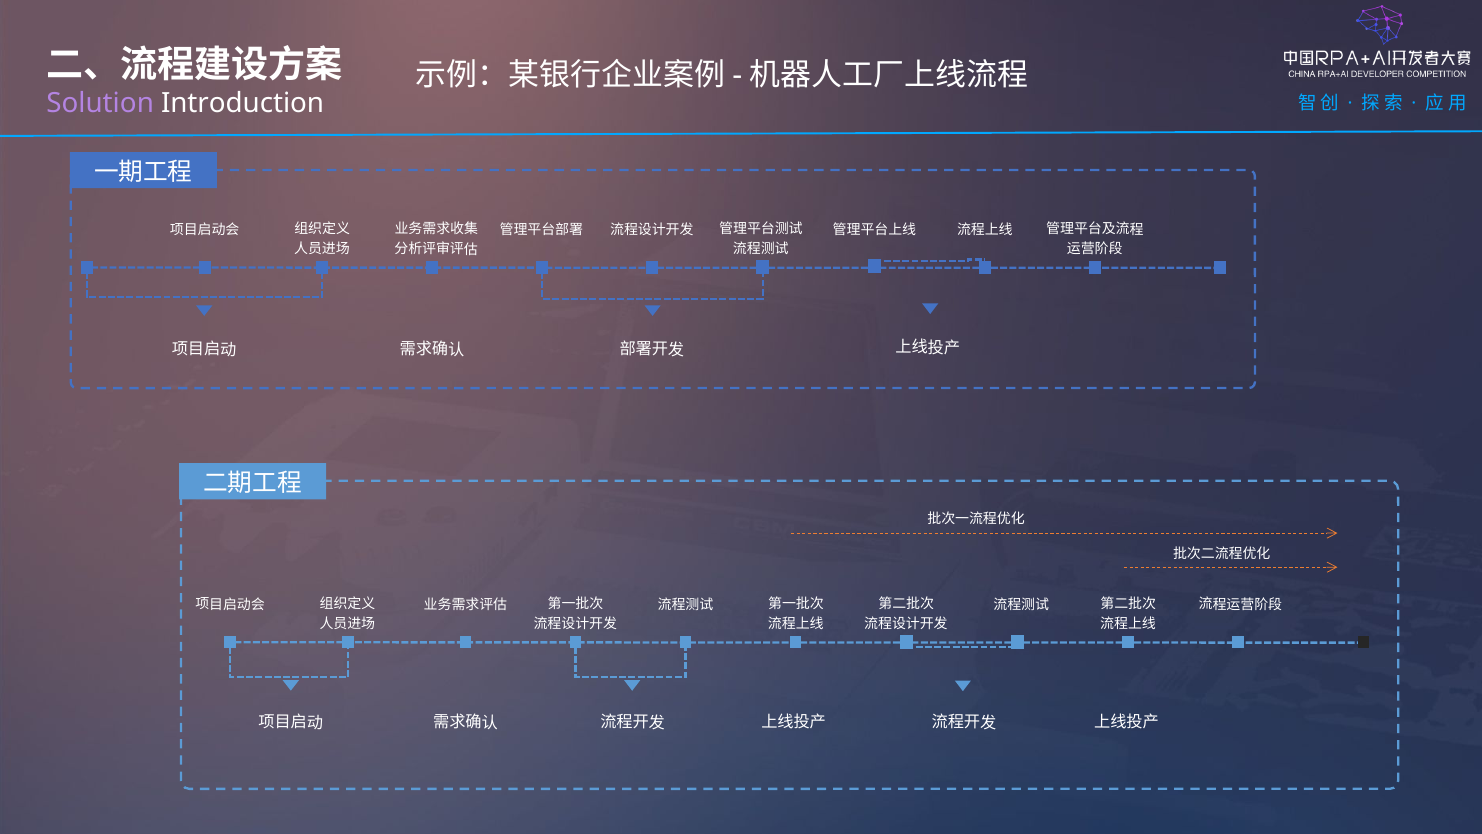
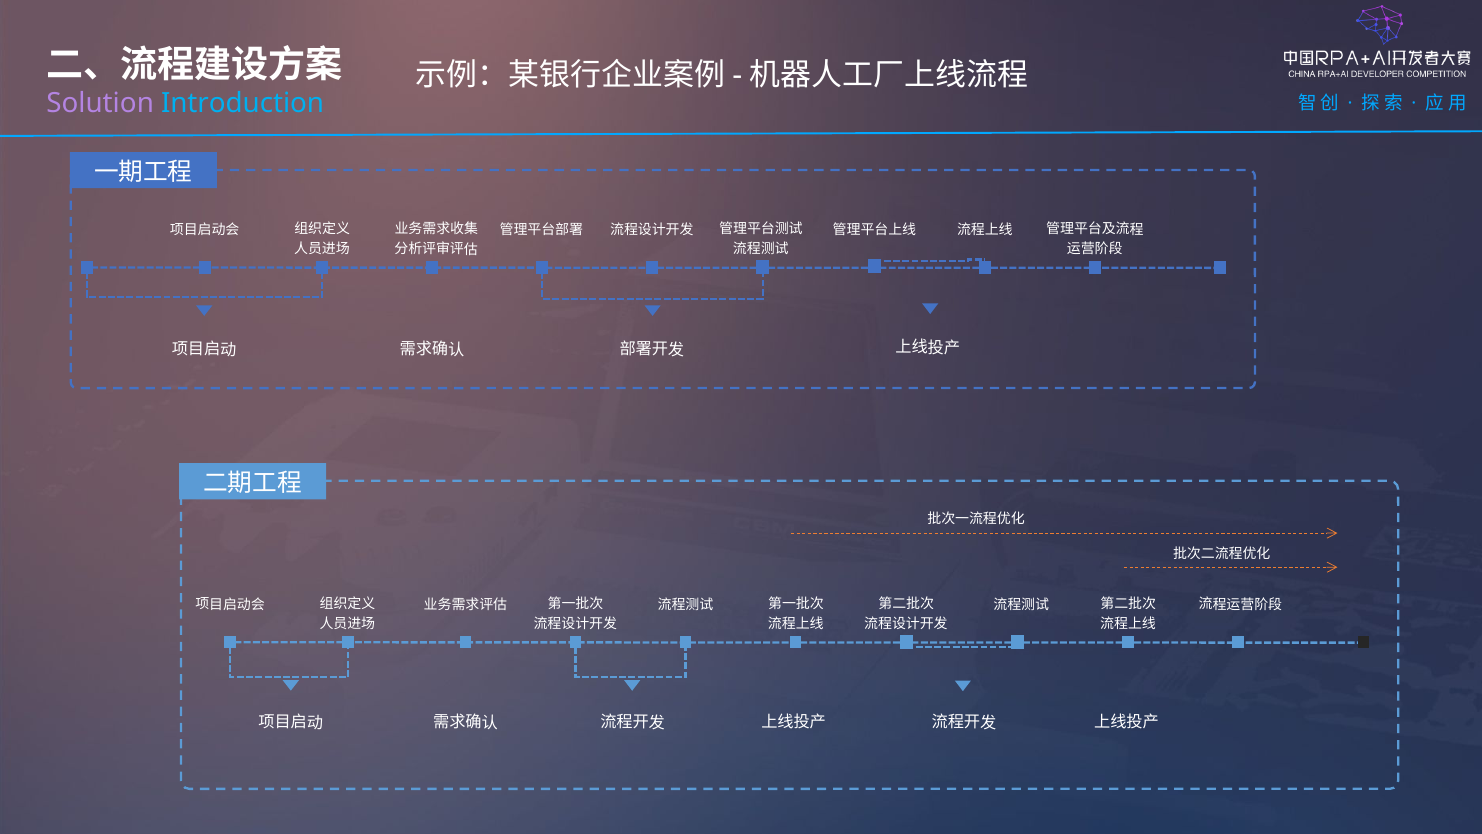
Introduction colour: white -> light blue (243, 103)
